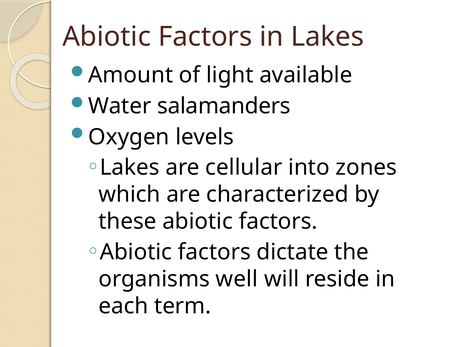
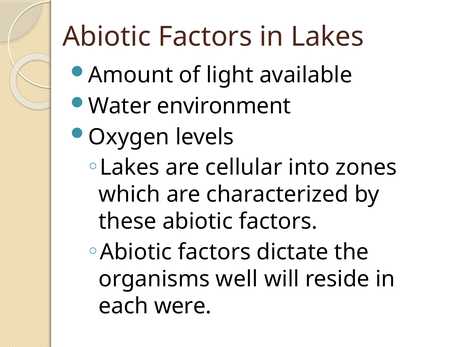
salamanders: salamanders -> environment (224, 106)
term: term -> were (183, 306)
